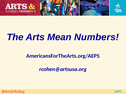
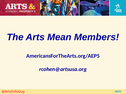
Numbers: Numbers -> Members (97, 37)
